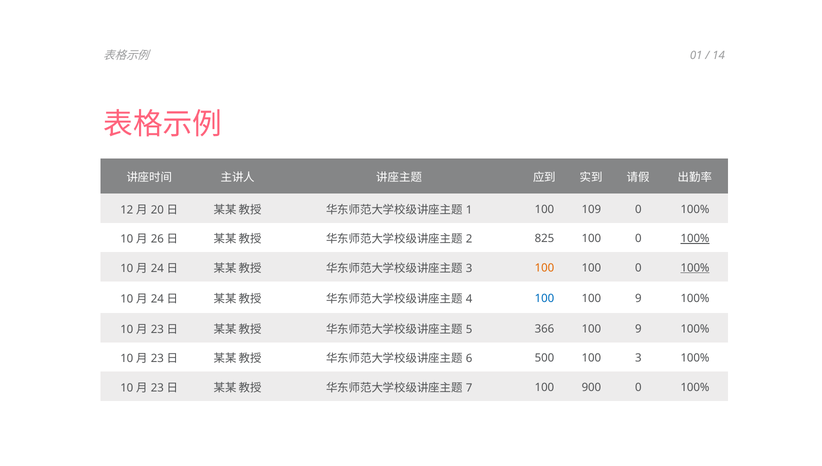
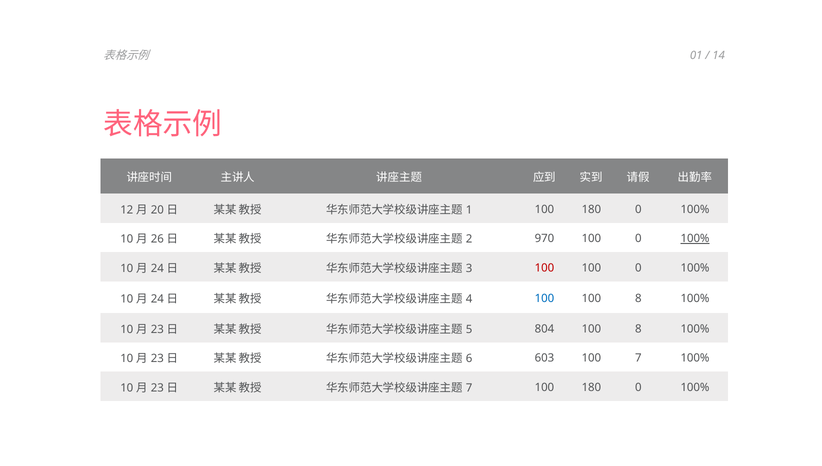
109: 109 -> 180 (591, 209)
825: 825 -> 970 (544, 239)
100 colour: orange -> red (544, 268)
100% underline: present -> none (695, 268)
9: 9 -> 8 (638, 298)
366: 366 -> 804 (544, 329)
9: 9 -> 8 (638, 329)
500: 500 -> 603 (544, 358)
100 3: 3 -> 7 (638, 358)
900: 900 -> 180 (591, 387)
